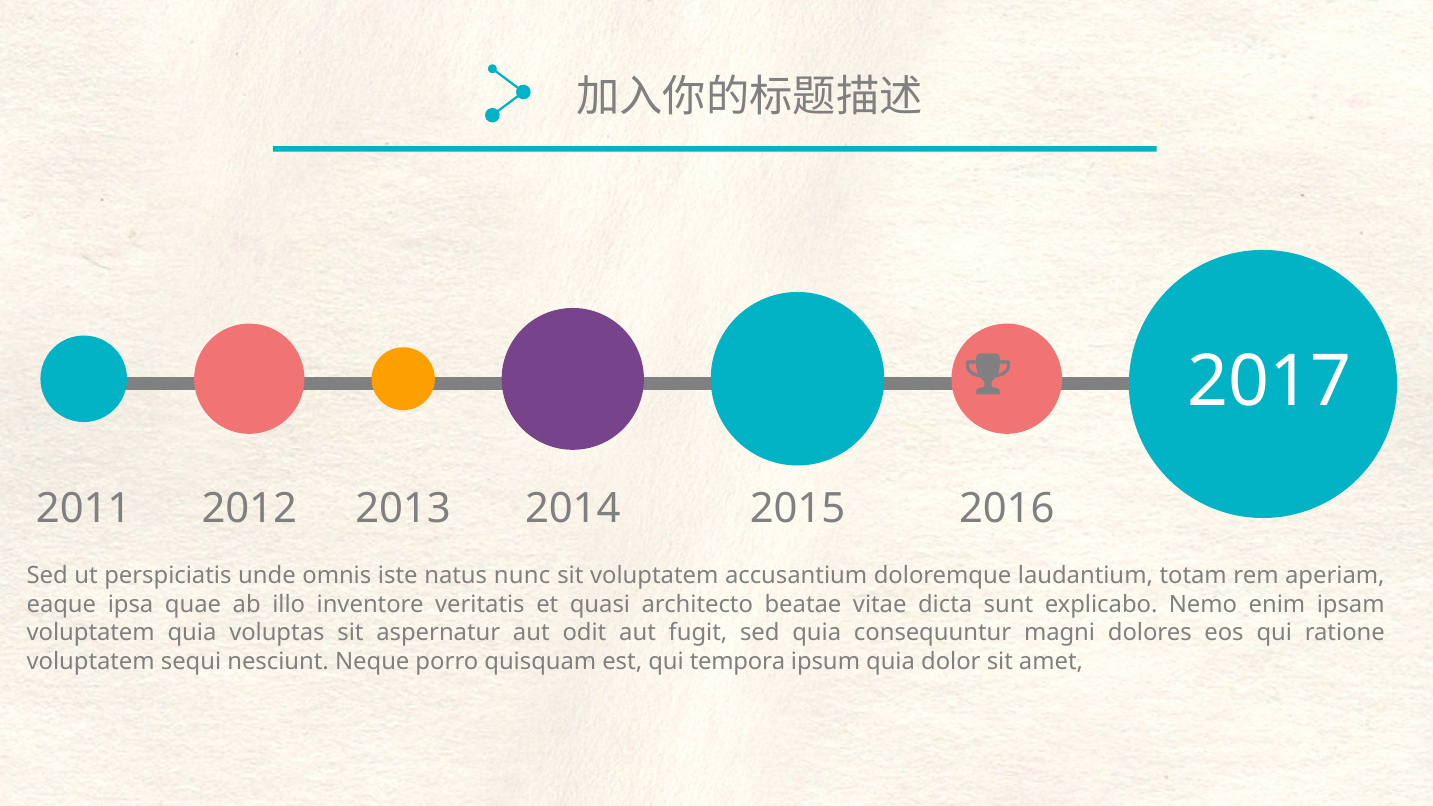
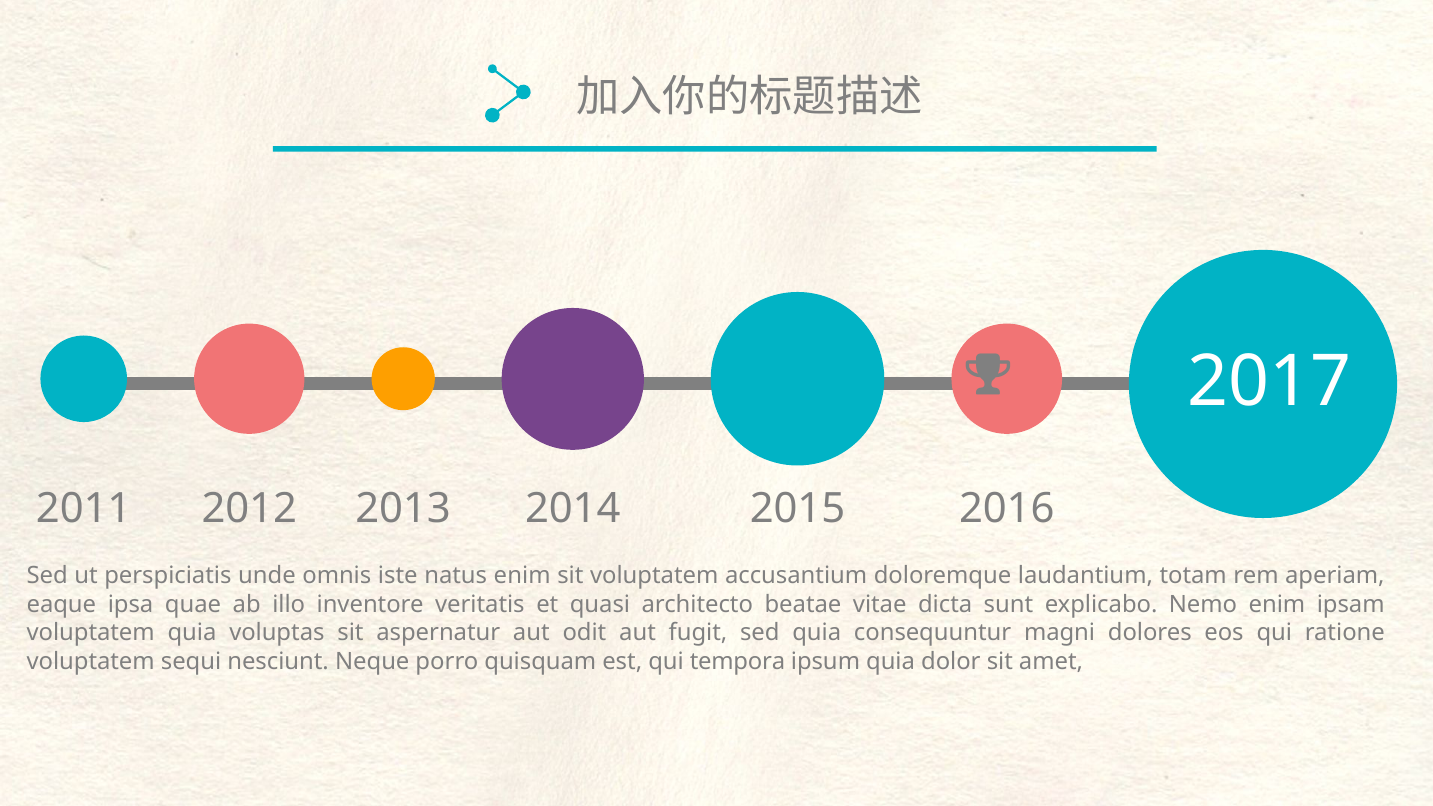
natus nunc: nunc -> enim (522, 576)
